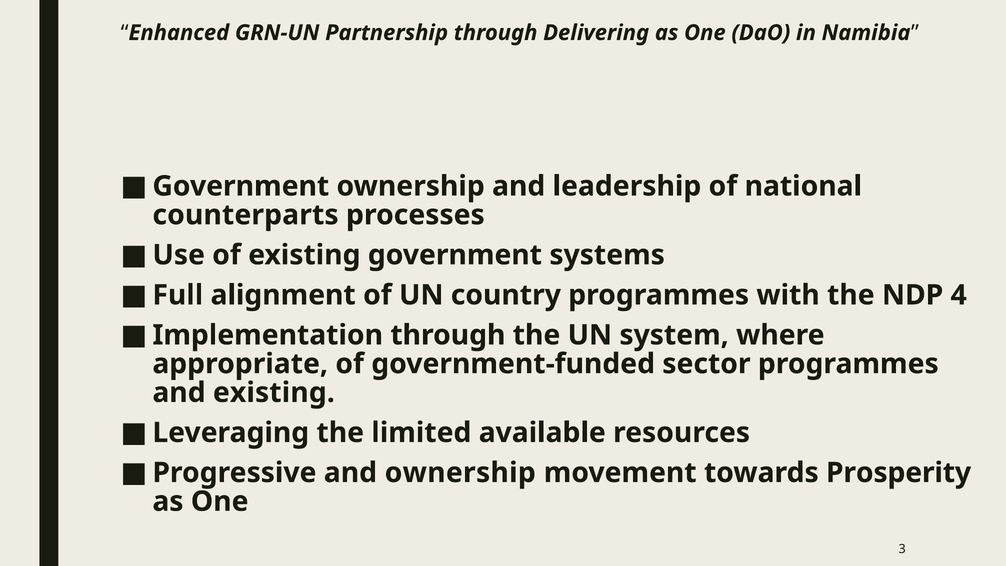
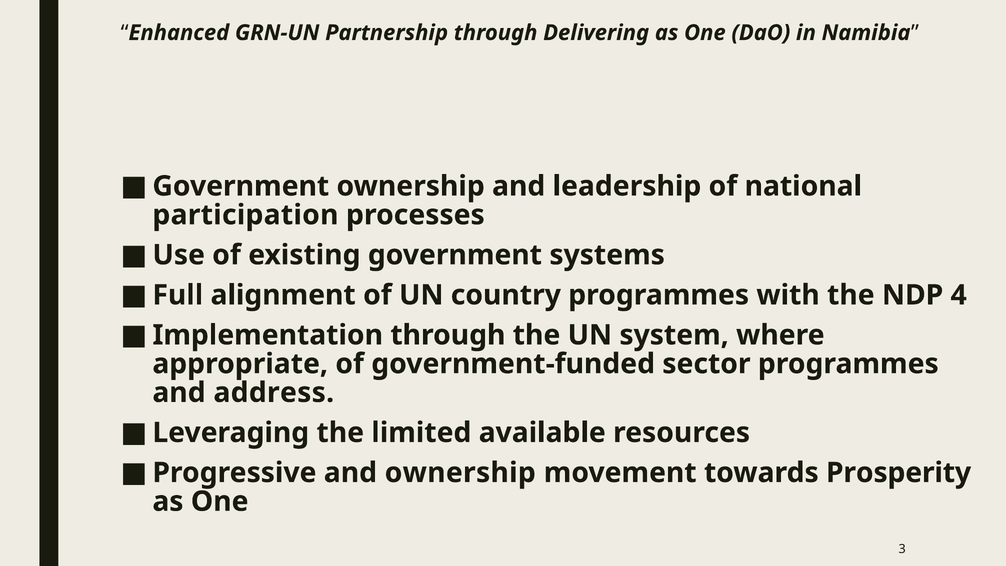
counterparts: counterparts -> participation (245, 215)
and existing: existing -> address (274, 393)
